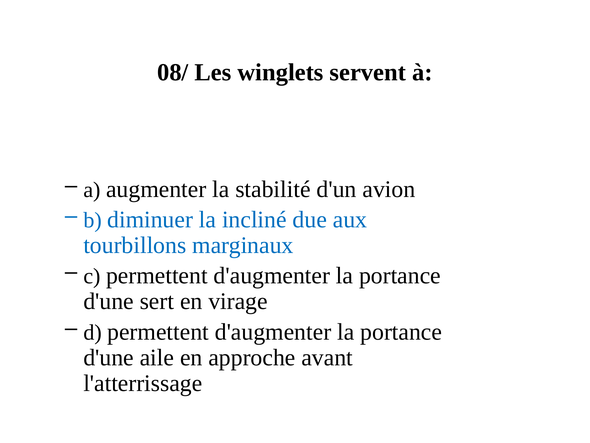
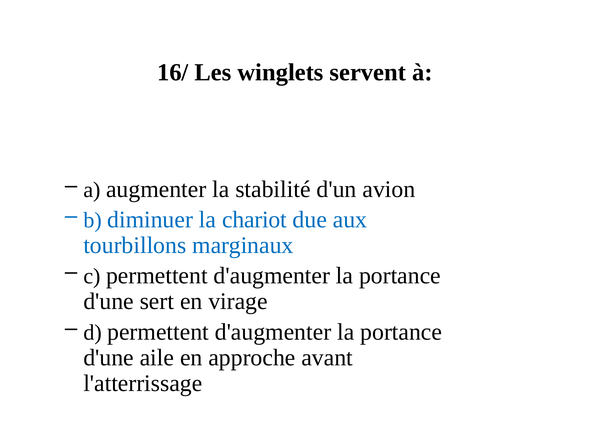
08/: 08/ -> 16/ (173, 72)
incliné: incliné -> chariot (254, 219)
